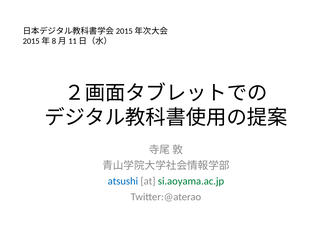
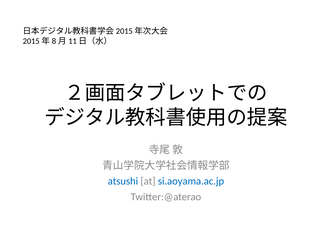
si.aoyama.ac.jp colour: green -> blue (191, 181)
